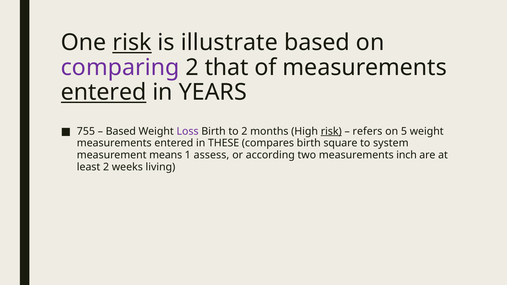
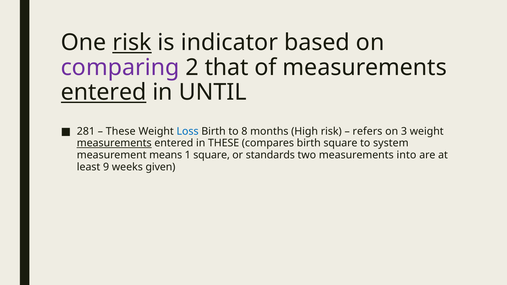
illustrate: illustrate -> indicator (229, 43)
YEARS: YEARS -> UNTIL (213, 92)
755: 755 -> 281 (86, 131)
Based: Based -> These (121, 131)
Loss colour: purple -> blue (188, 131)
to 2: 2 -> 8 (244, 131)
risk underline: present -> none (331, 131)
5: 5 -> 3 (404, 131)
measurements underline: none -> present (114, 143)
1 assess: assess -> square (212, 155)
according: according -> standards (270, 155)
inch: inch -> into (406, 155)
least 2: 2 -> 9 (106, 167)
living: living -> given (160, 167)
